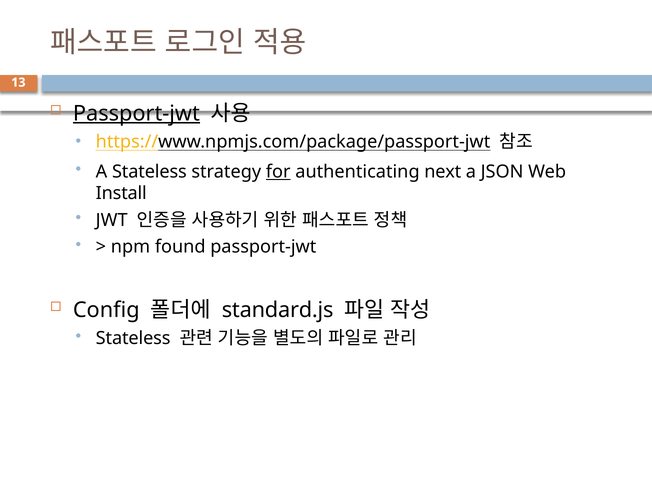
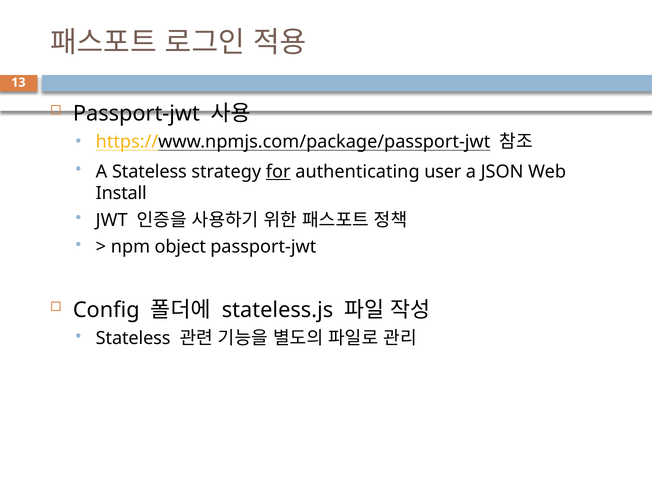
Passport-jwt underline: present -> none (136, 113)
next: next -> user (443, 172)
found: found -> object (180, 247)
standard.js: standard.js -> stateless.js (277, 310)
